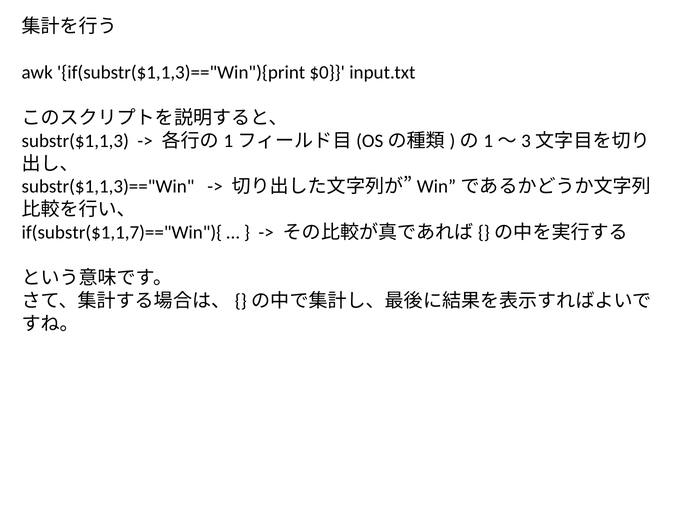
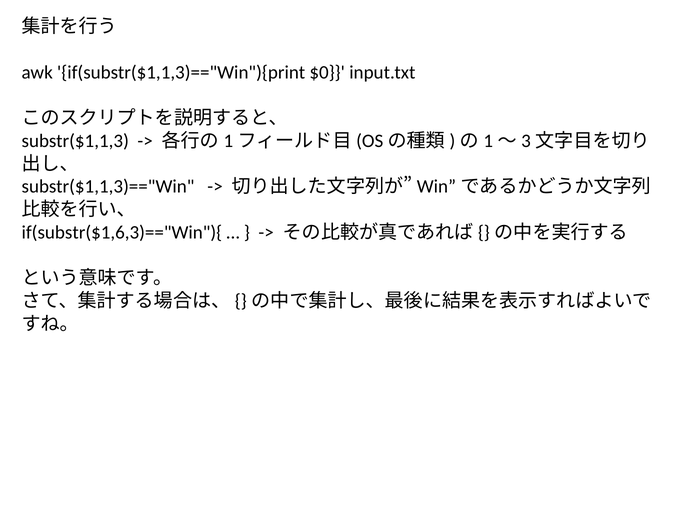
if(substr($1,1,7)=="Win"){: if(substr($1,1,7)=="Win"){ -> if(substr($1,6,3)=="Win"){ (122, 232)
